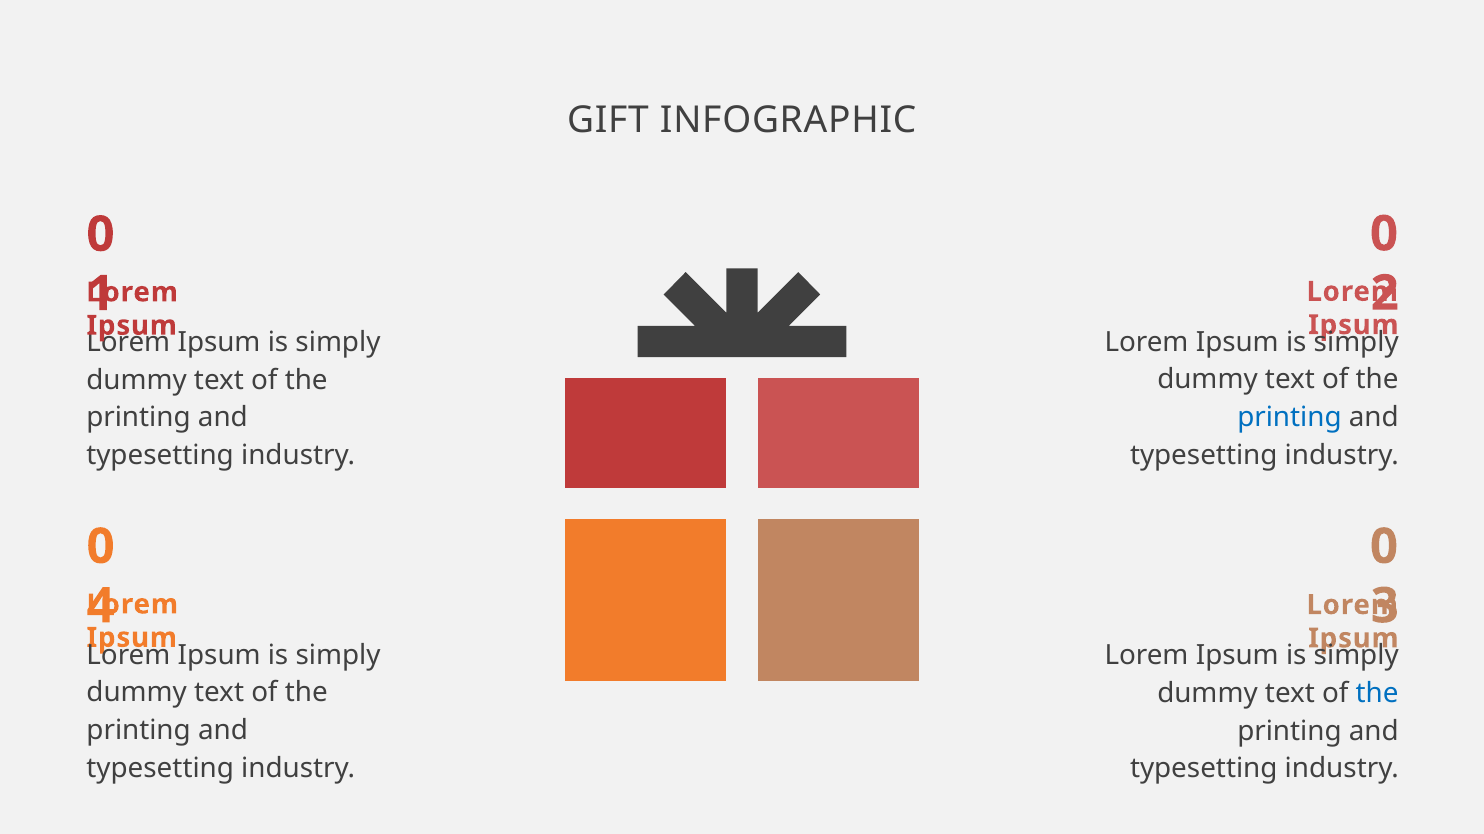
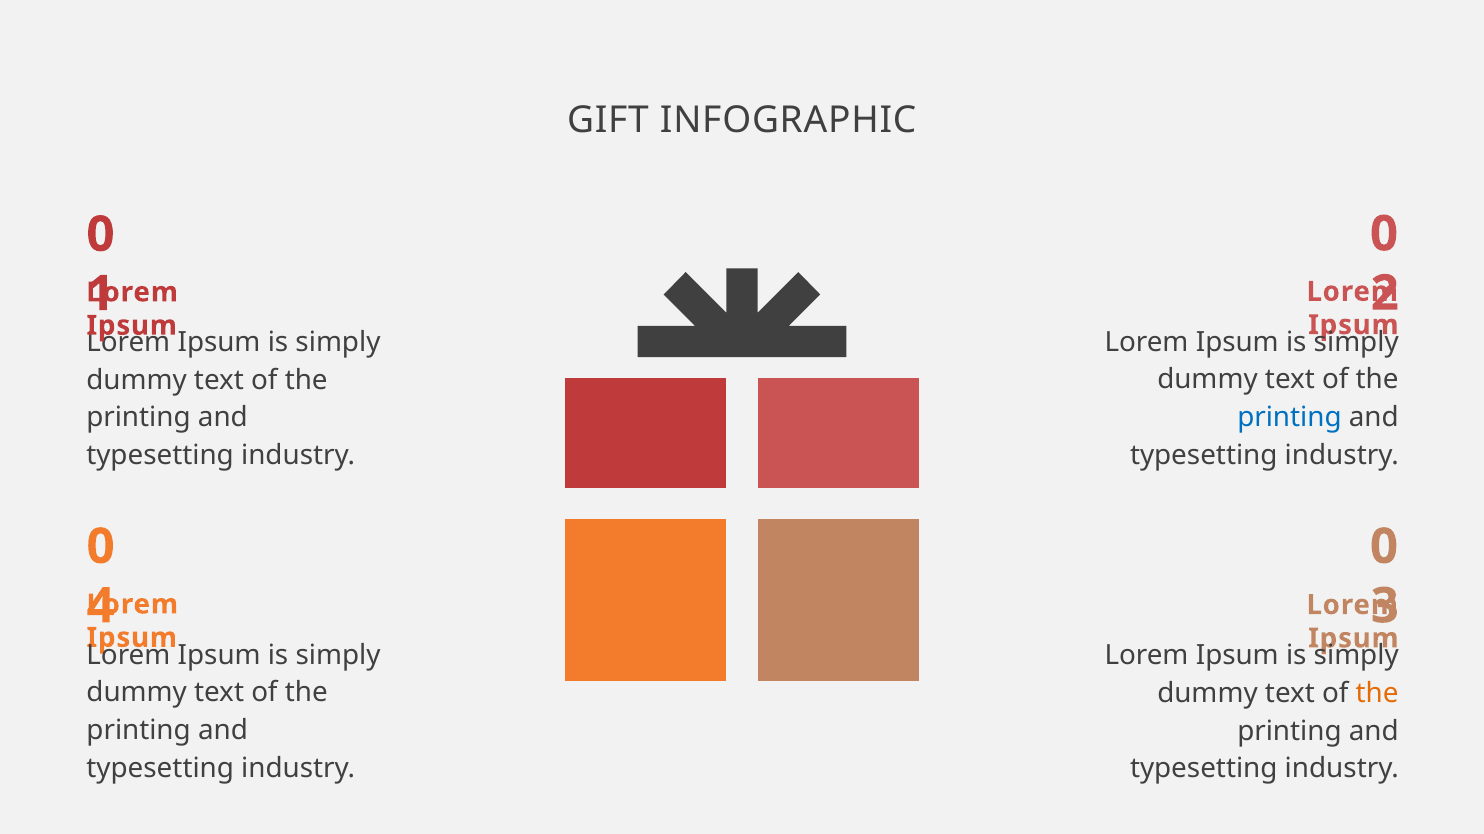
the colour: blue -> orange (1377, 694)
